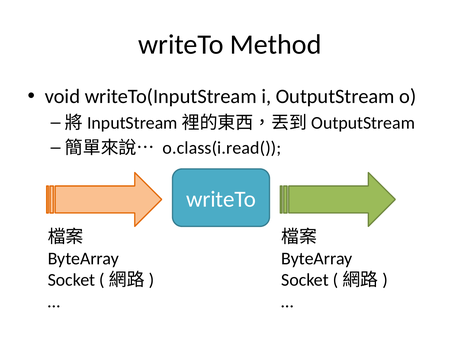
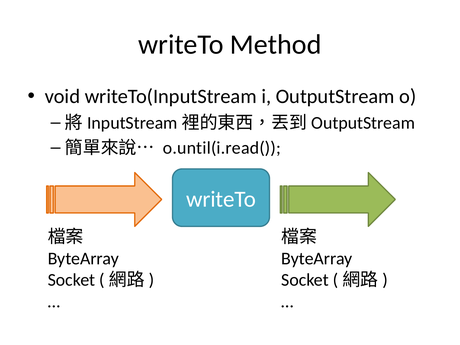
o.class(i.read(: o.class(i.read( -> o.until(i.read( (222, 148)
